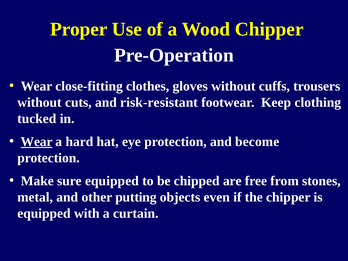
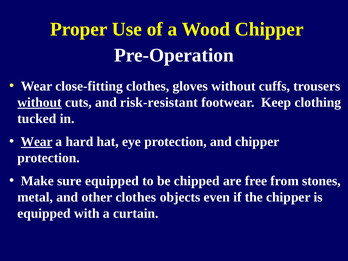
without underline: none -> present (40, 102)
and become: become -> chipper (257, 142)
other putting: putting -> clothes (136, 197)
